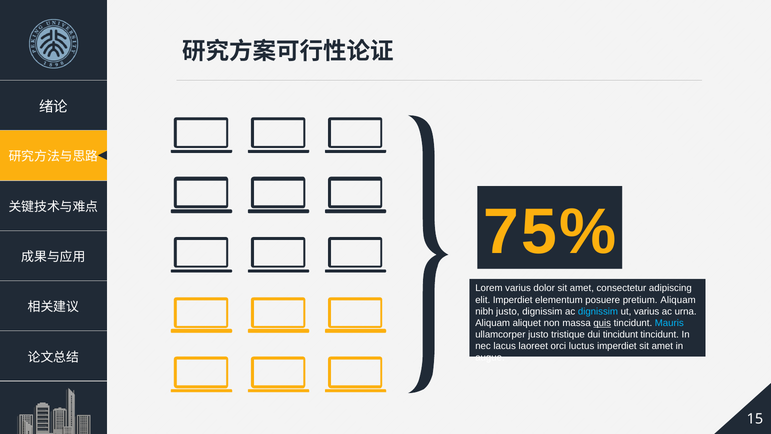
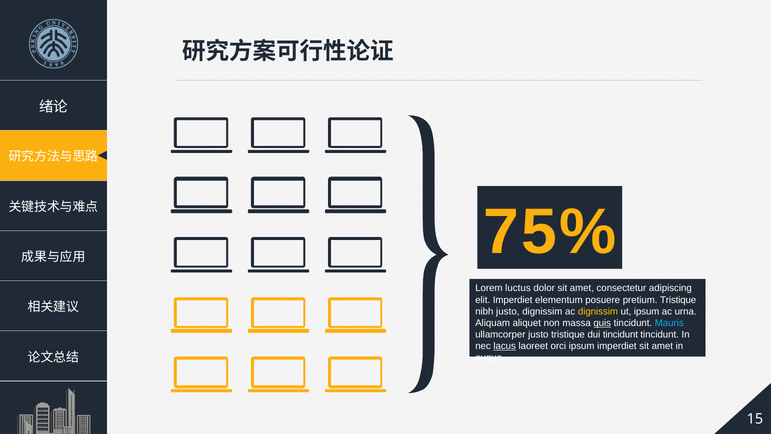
Lorem varius: varius -> luctus (518, 288)
pretium Aliquam: Aliquam -> Tristique (678, 300)
dignissim colour: light blue -> yellow (598, 311)
ut varius: varius -> ipsum (647, 311)
lacus underline: none -> present (505, 346)
orci luctus: luctus -> ipsum (582, 346)
